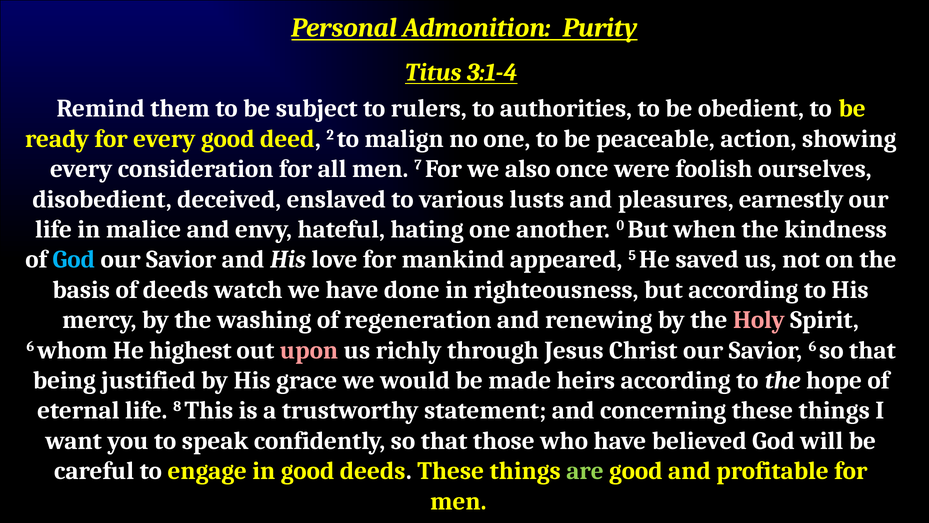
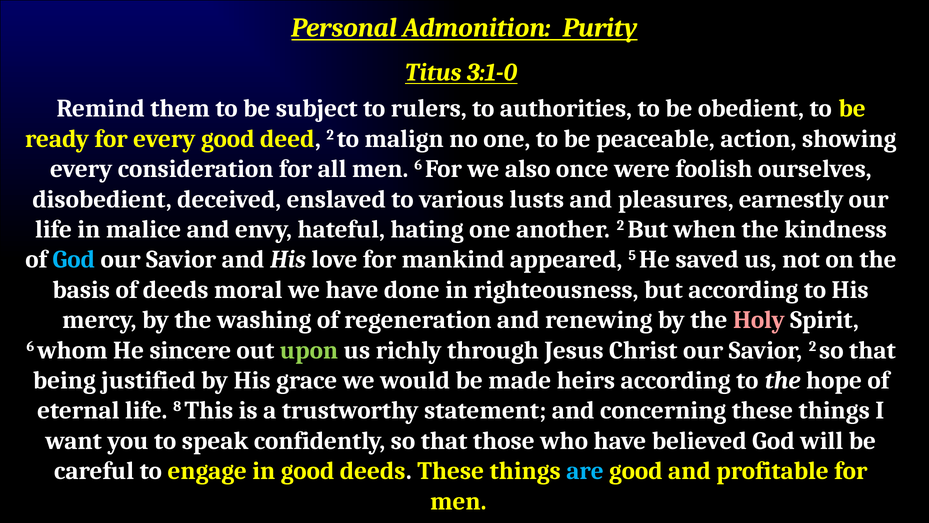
3:1-4: 3:1-4 -> 3:1-0 (492, 73)
men 7: 7 -> 6 (418, 165)
another 0: 0 -> 2 (620, 225)
watch: watch -> moral (248, 290)
highest: highest -> sincere (190, 350)
upon colour: pink -> light green (309, 350)
Savior 6: 6 -> 2 (812, 346)
are colour: light green -> light blue (585, 471)
